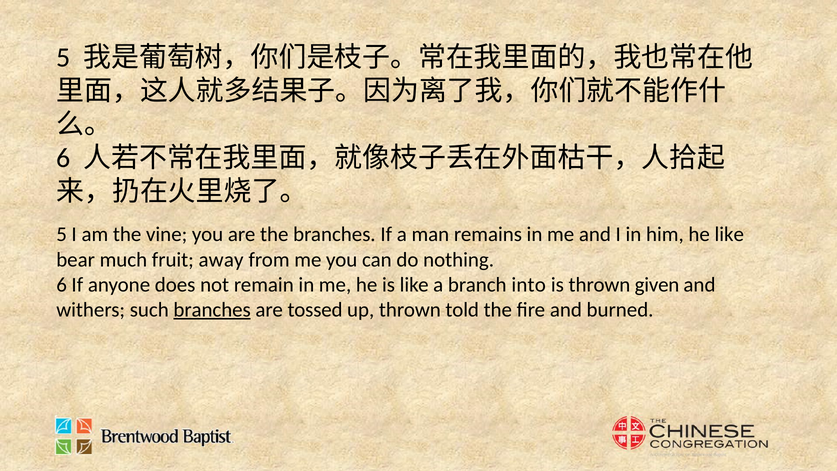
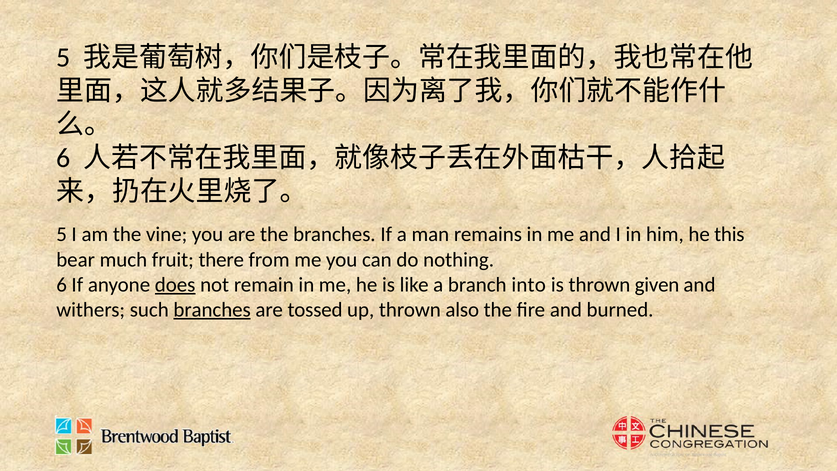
he like: like -> this (729, 234)
away: away -> there (221, 260)
does underline: none -> present (175, 285)
told: told -> also (462, 310)
